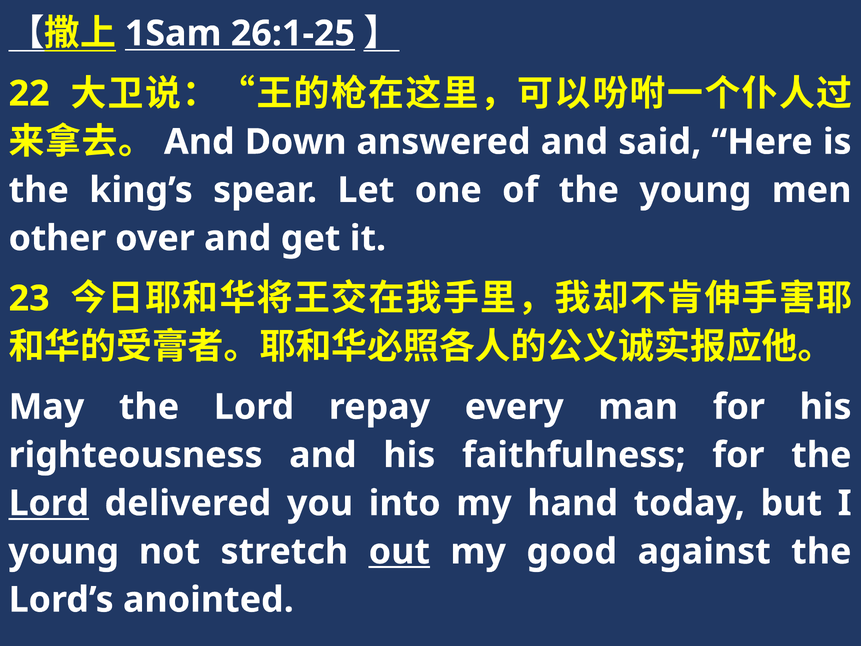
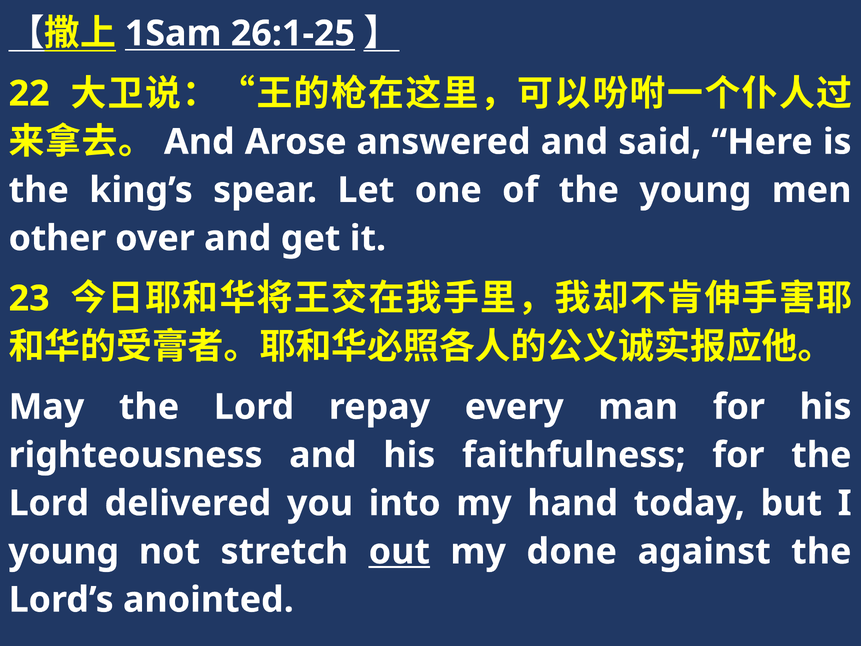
Down: Down -> Arose (296, 142)
Lord underline: present -> none (49, 503)
good: good -> done (572, 551)
